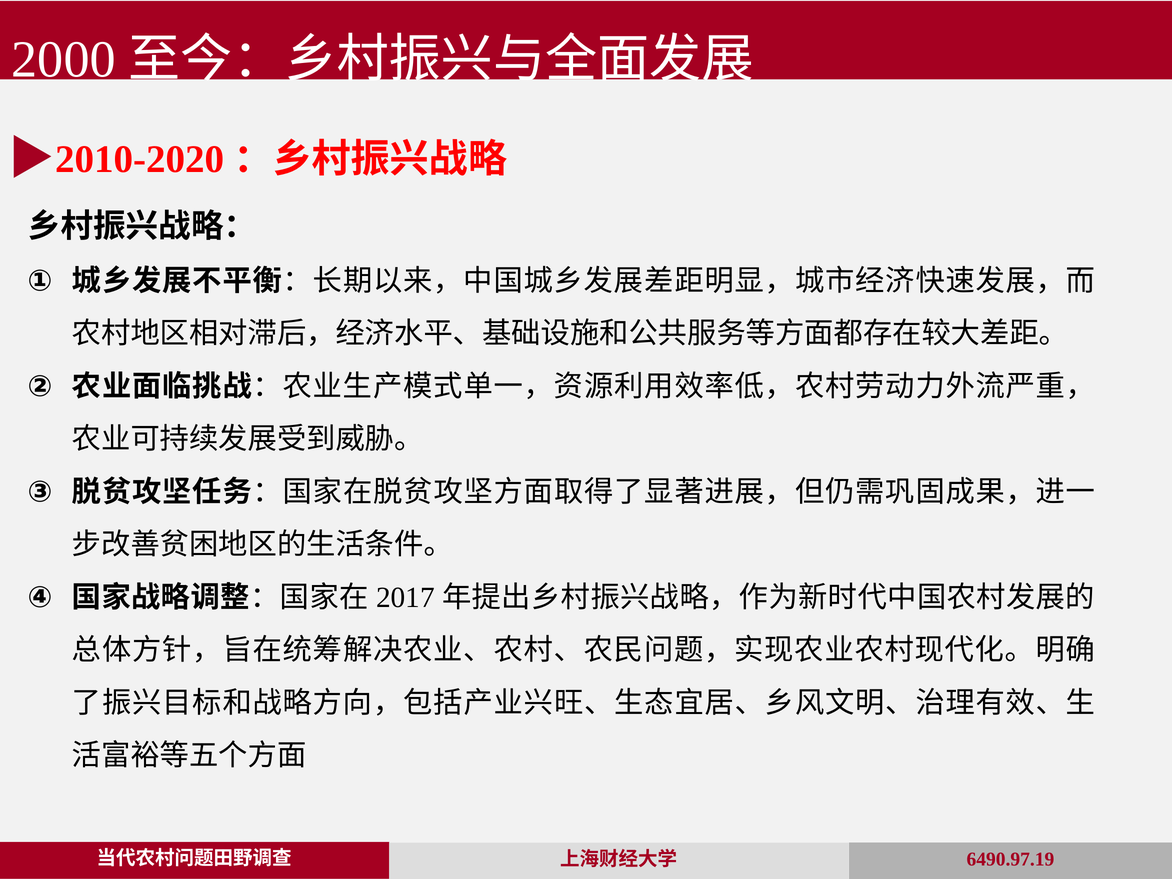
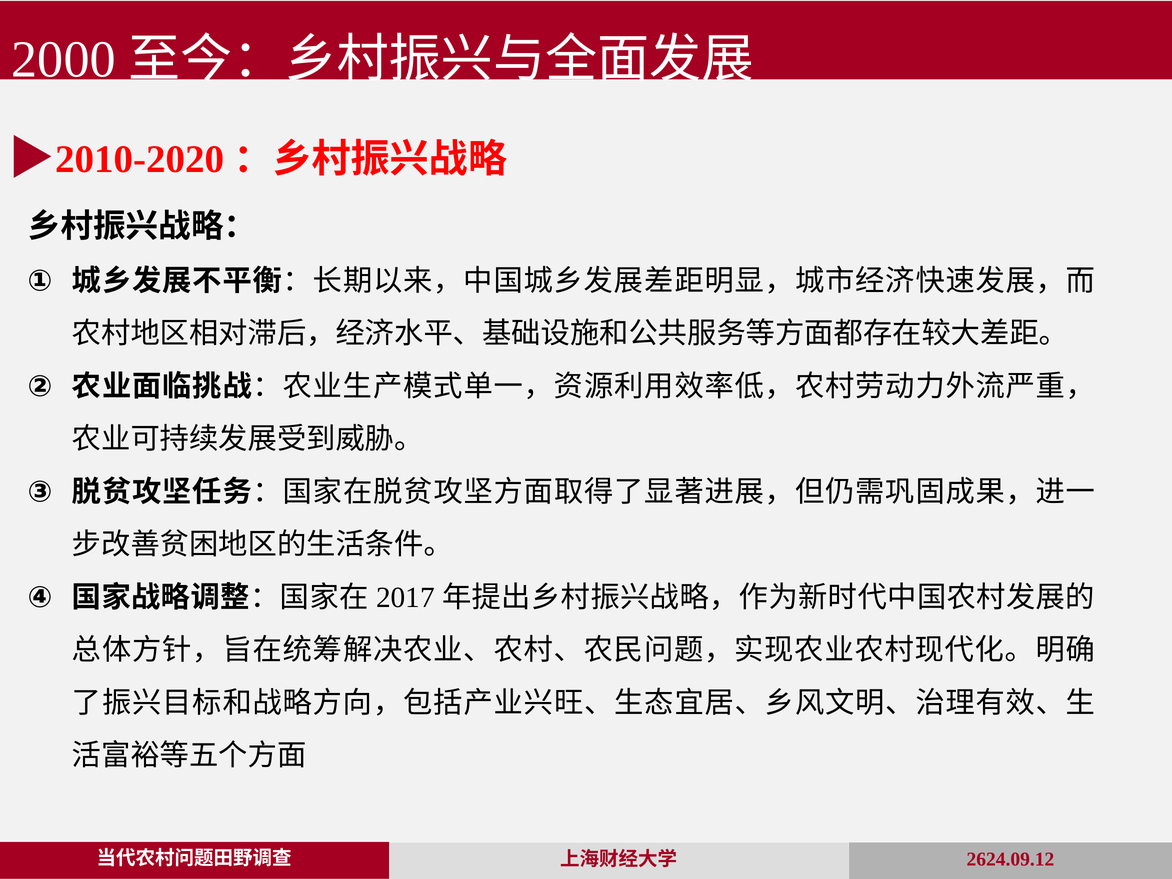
6490.97.19: 6490.97.19 -> 2624.09.12 (1010, 859)
